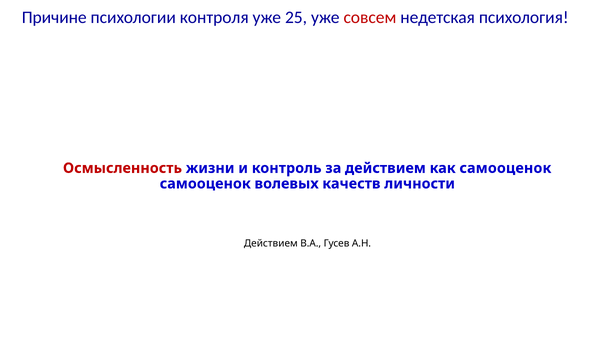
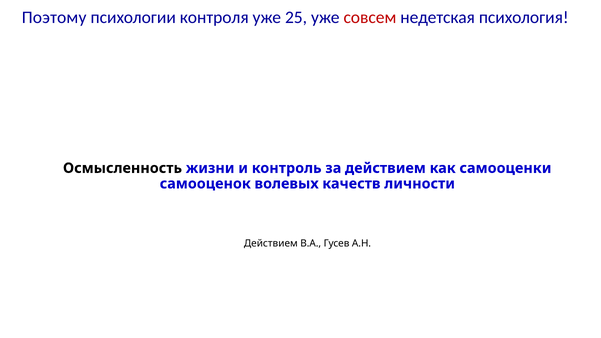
Причине: Причине -> Поэтому (54, 17)
Осмысленность colour: red -> black (122, 168)
как самооценок: самооценок -> самооценки (505, 168)
